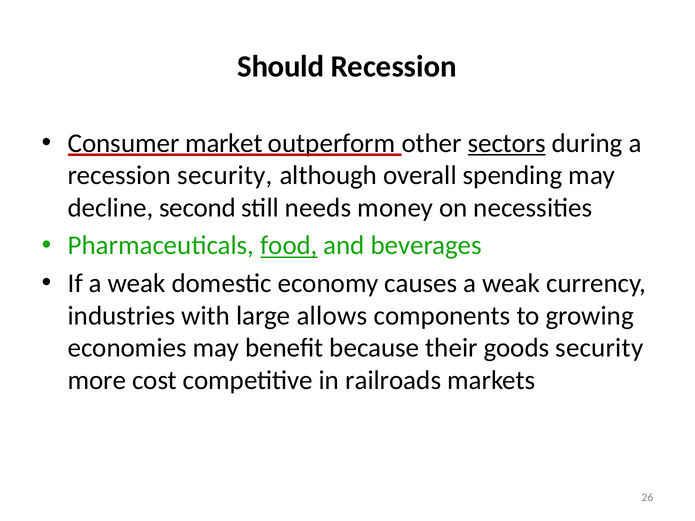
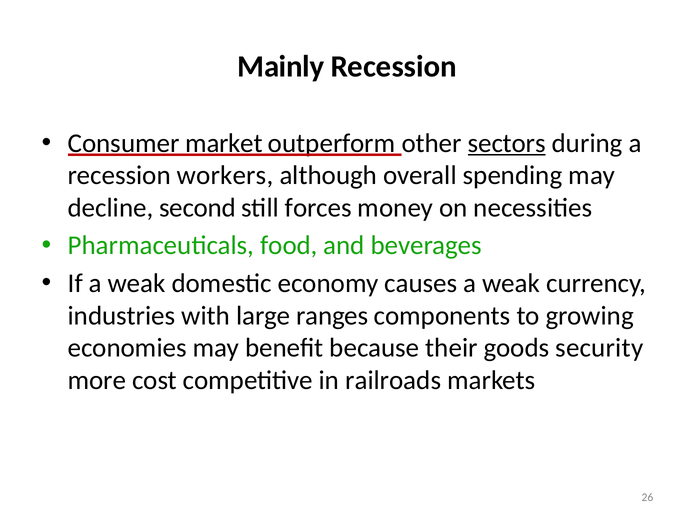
Should: Should -> Mainly (281, 66)
recession security: security -> workers (225, 176)
needs: needs -> forces (318, 208)
food underline: present -> none (289, 246)
allows: allows -> ranges (332, 316)
